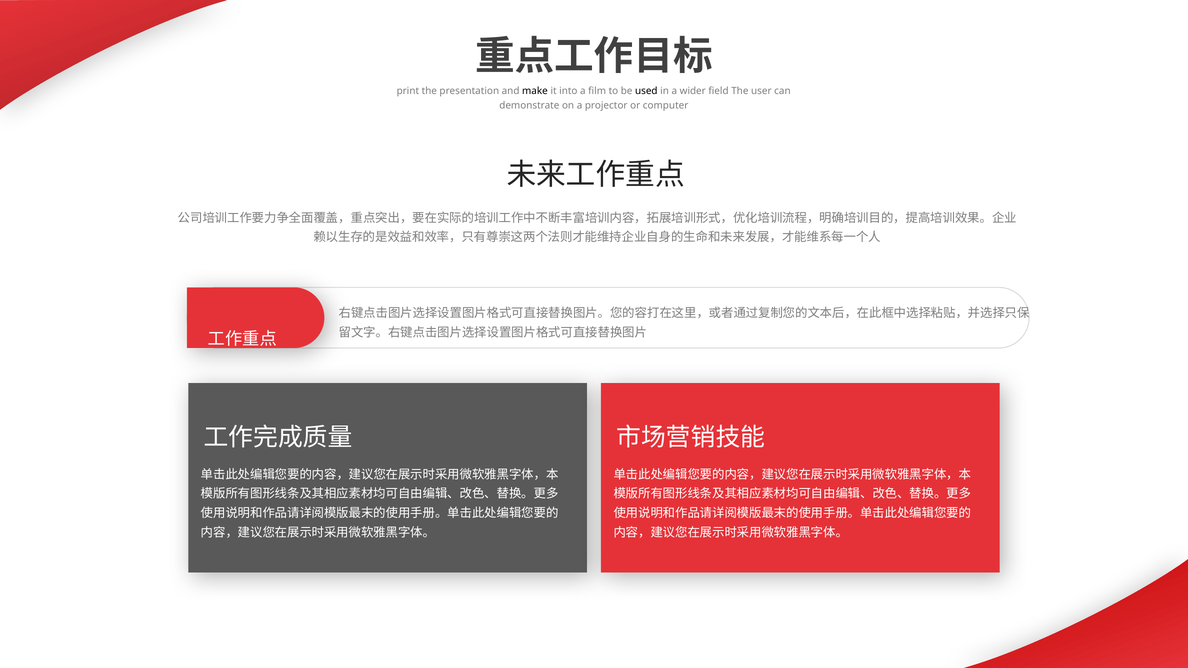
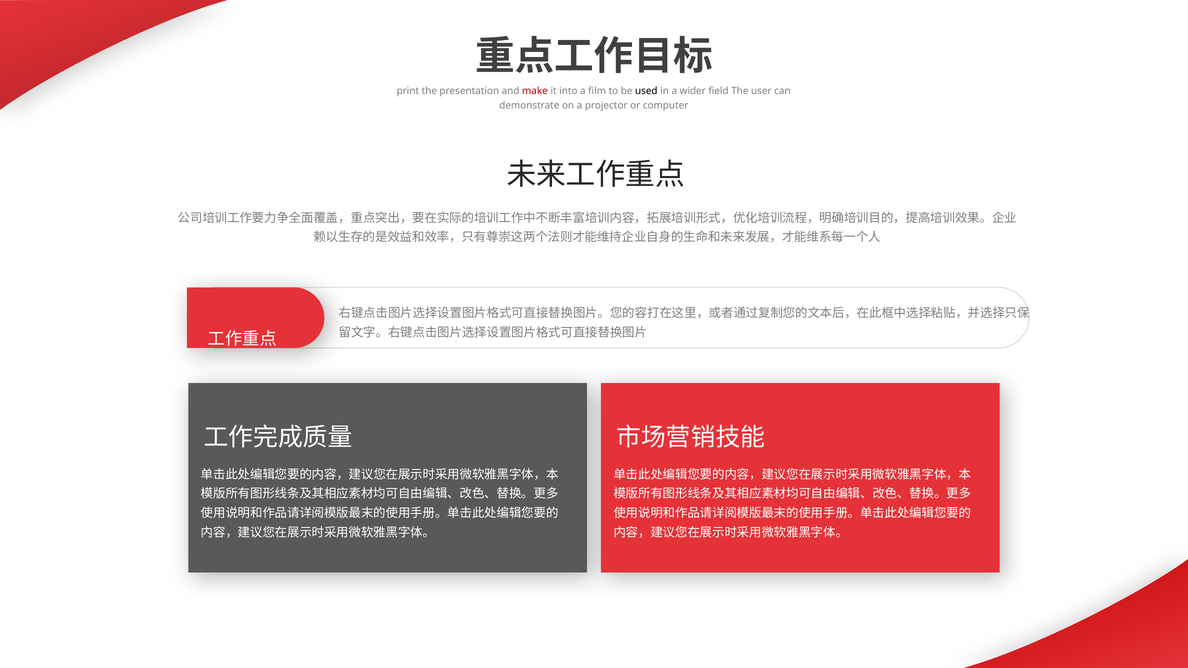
make colour: black -> red (535, 91)
